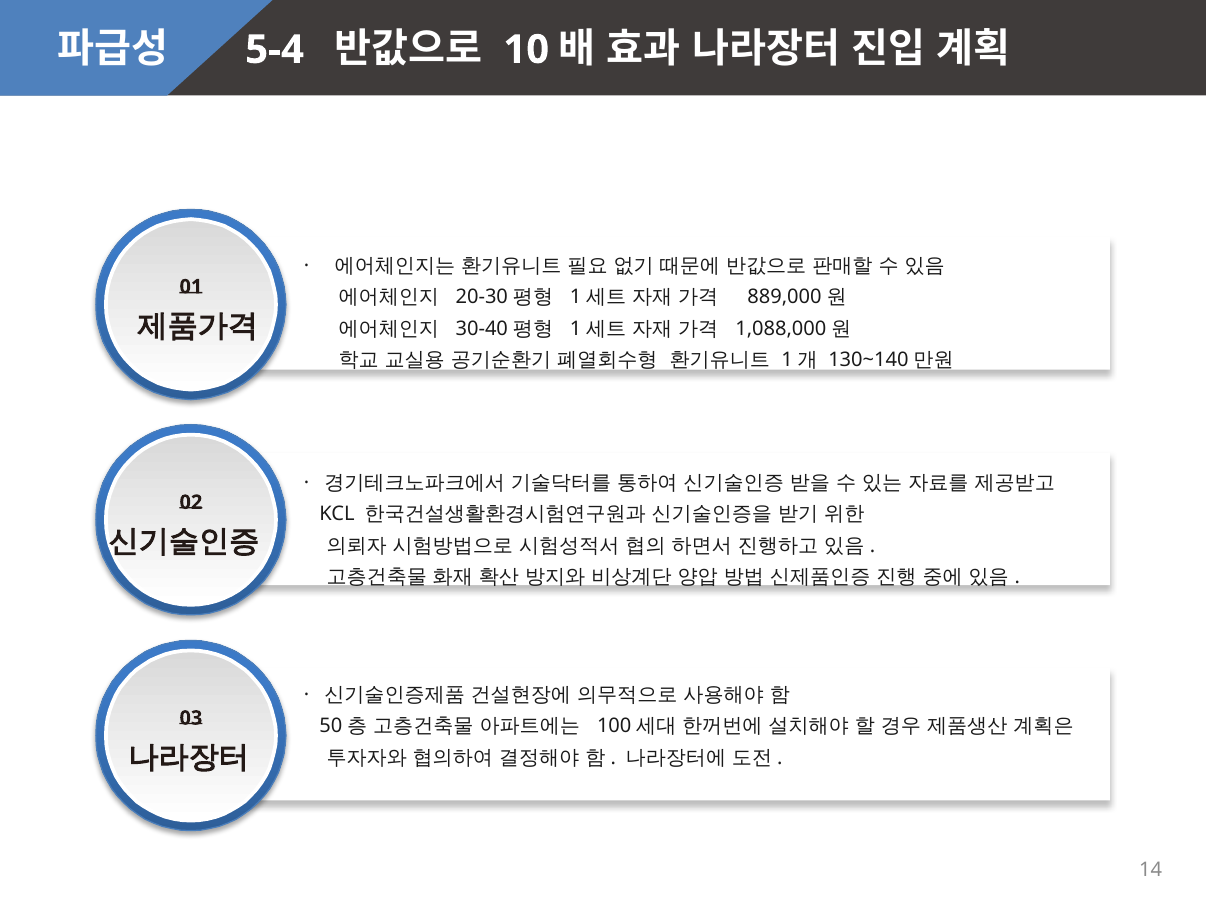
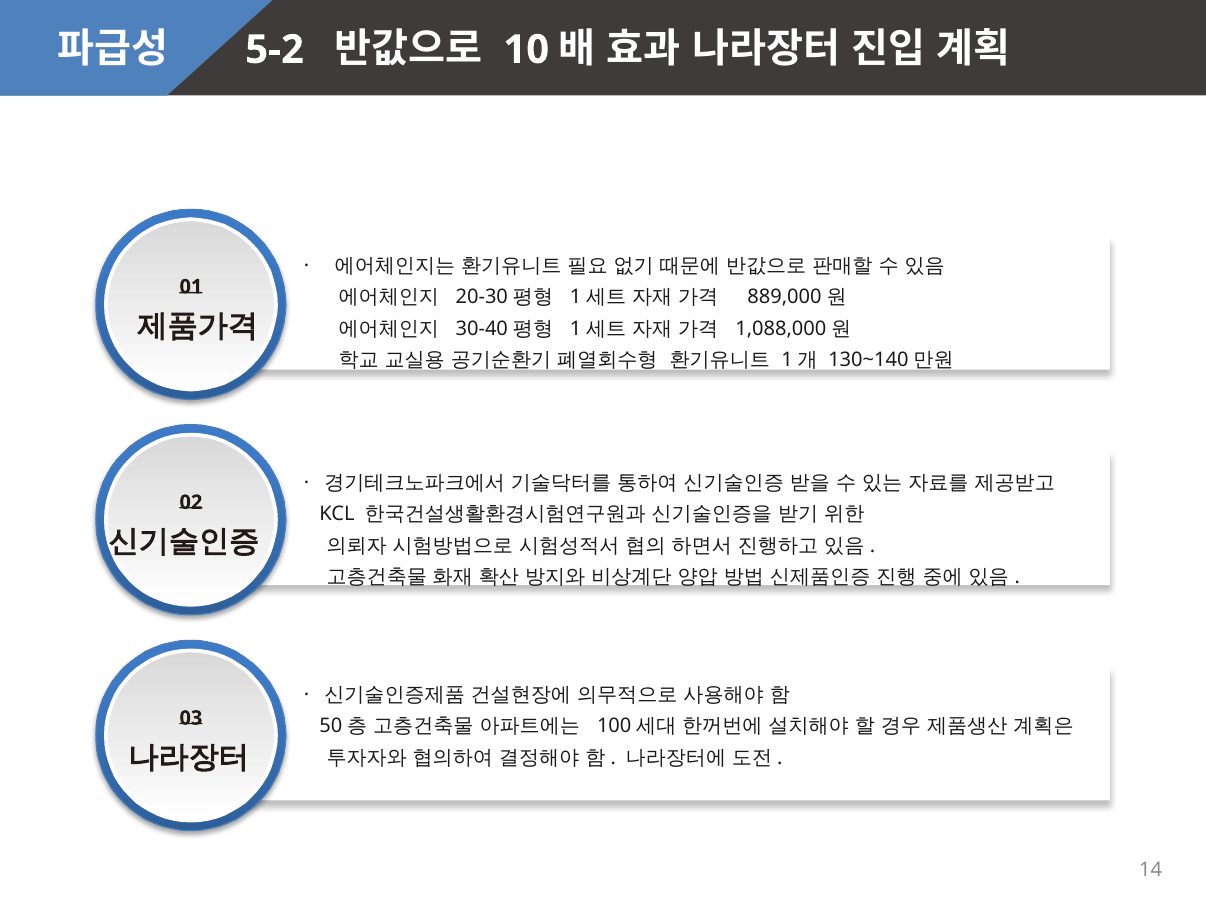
5-4: 5-4 -> 5-2 (275, 50)
